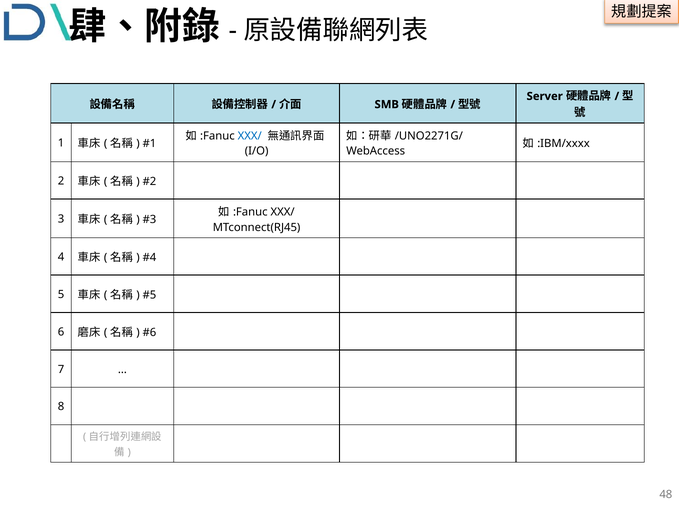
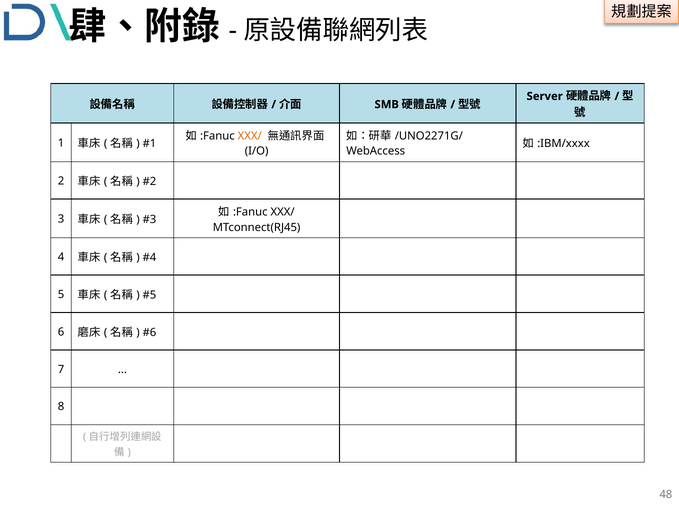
XXX/ colour: blue -> orange (250, 136)
